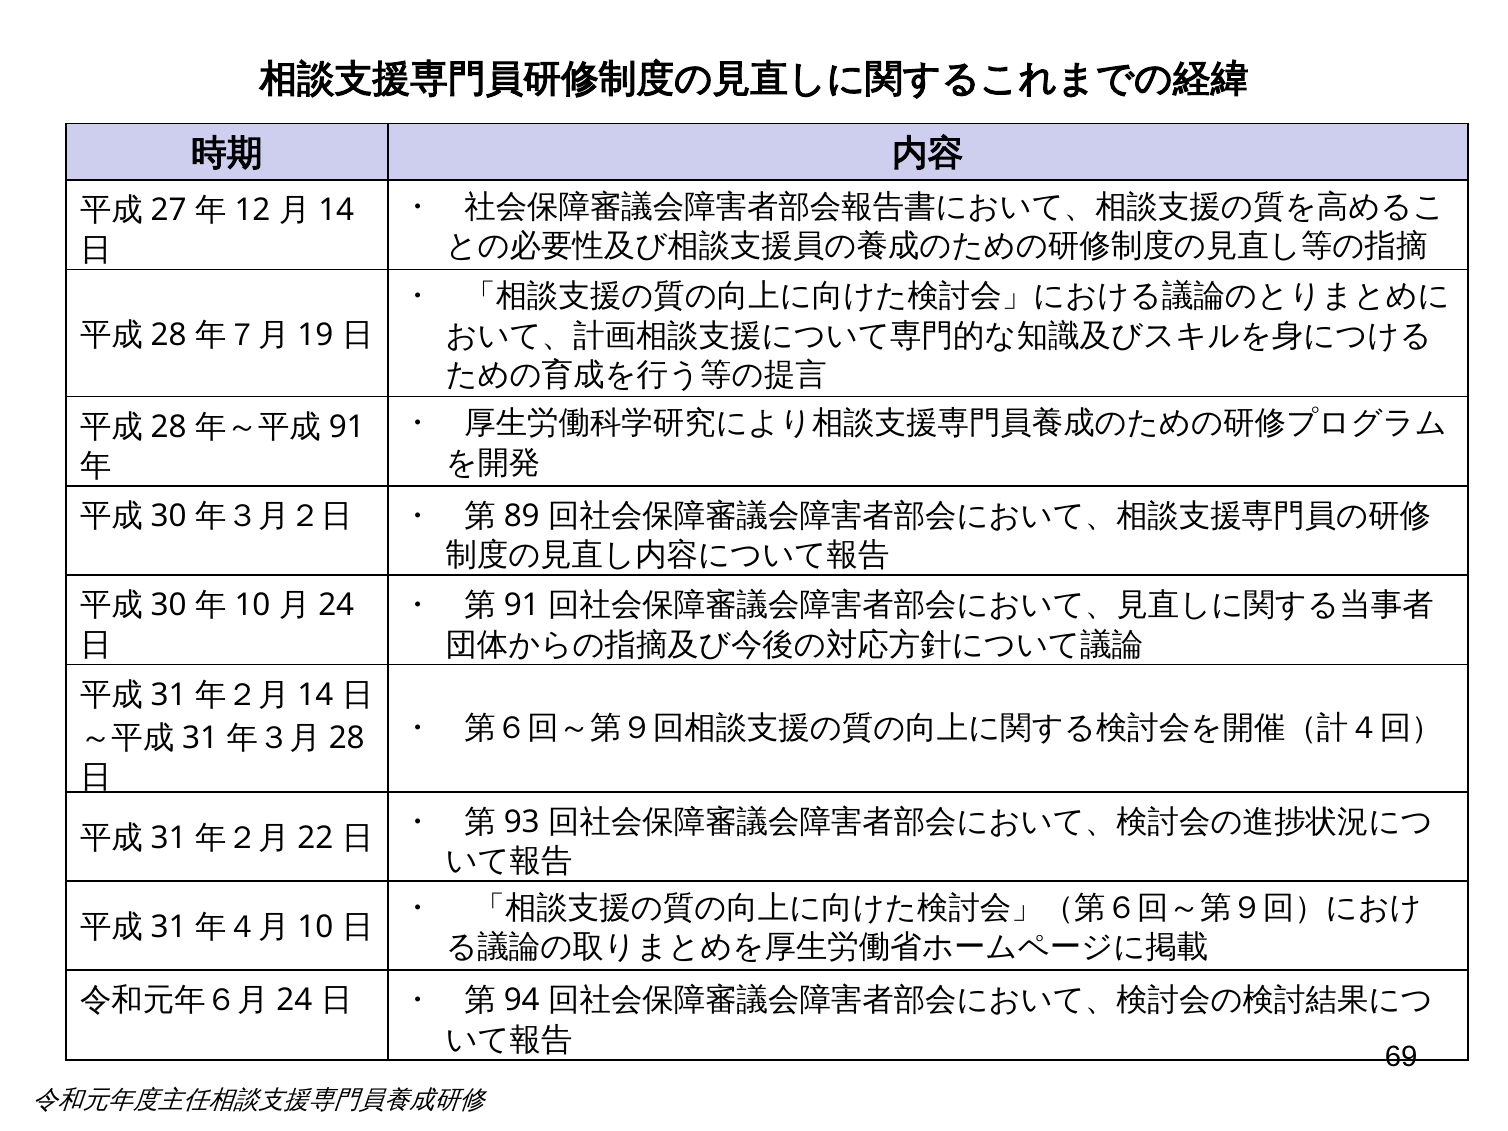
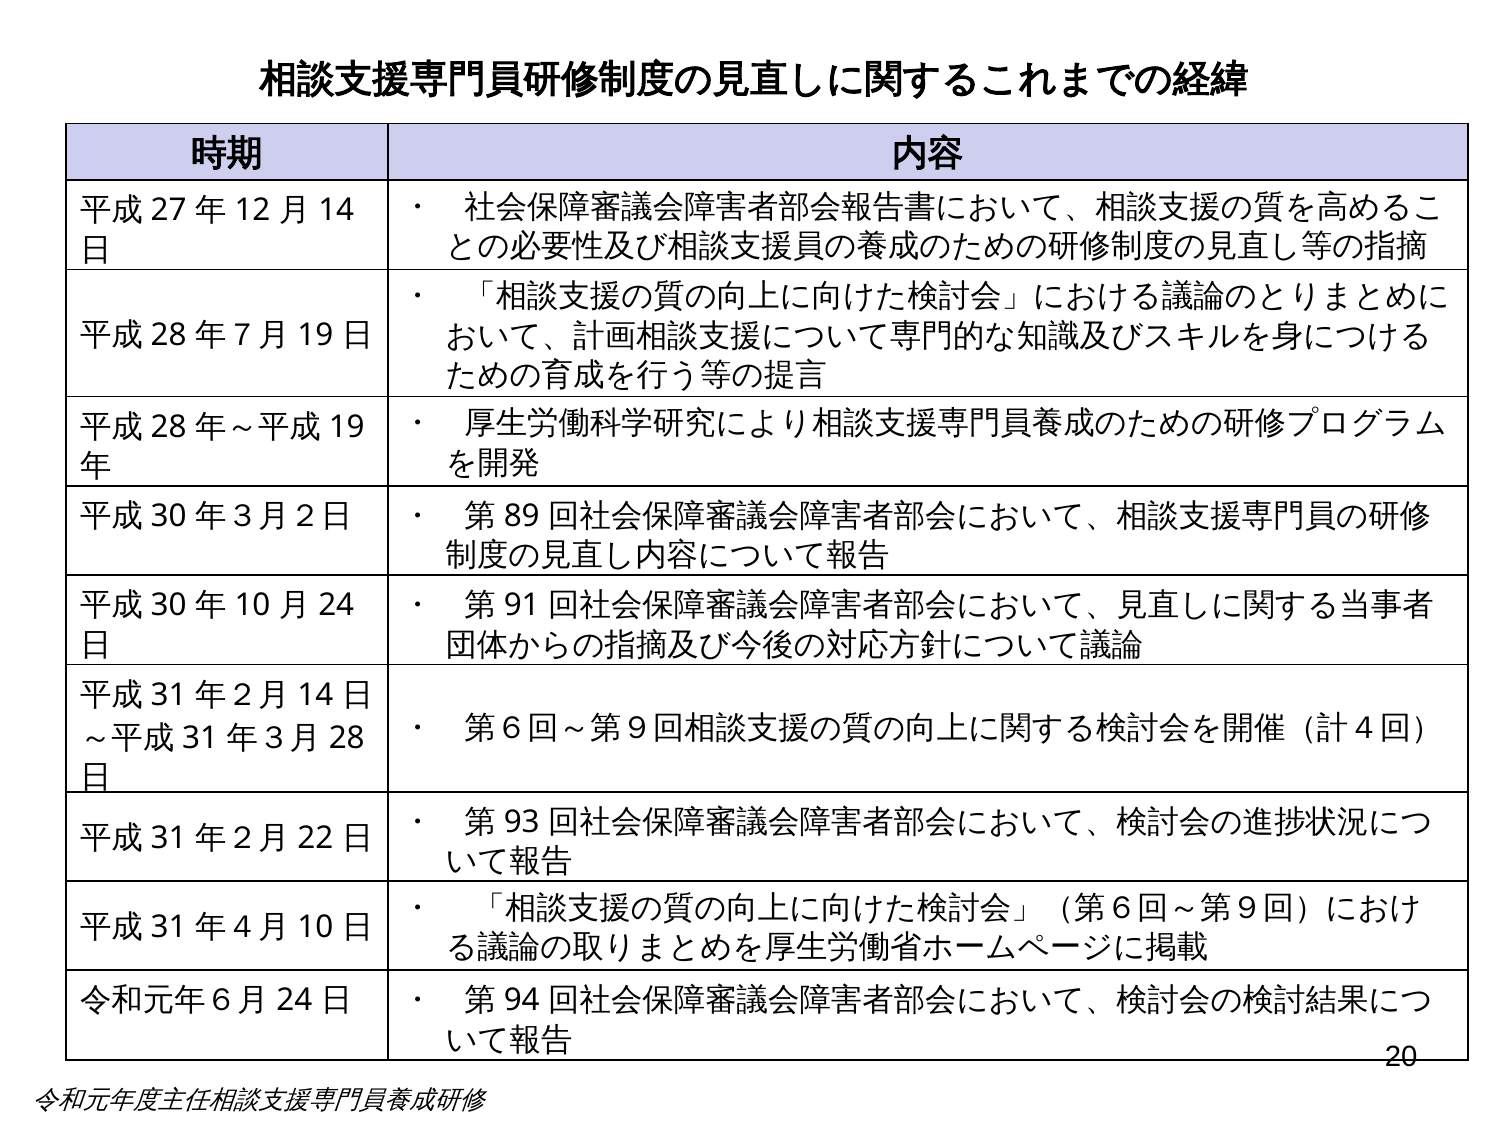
91: 91 -> 19 (347, 427)
69: 69 -> 20 (1401, 1057)
